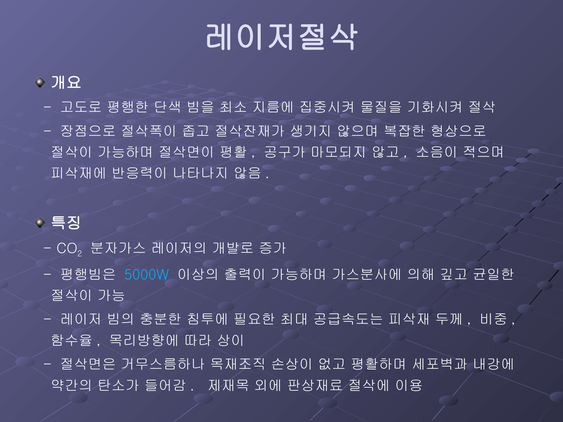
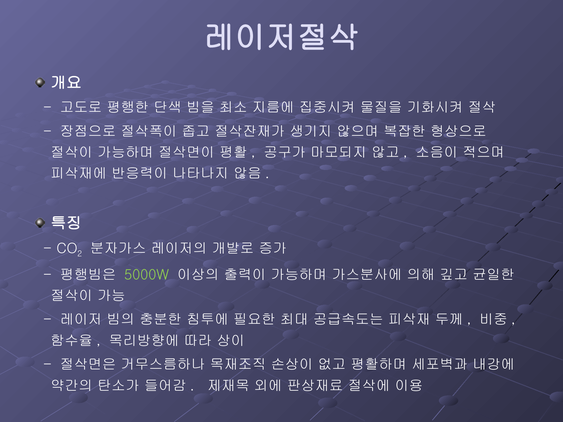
5000W colour: light blue -> light green (147, 275)
